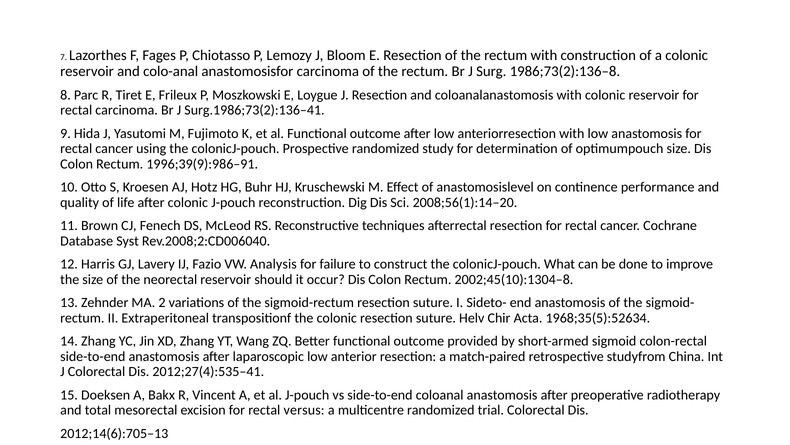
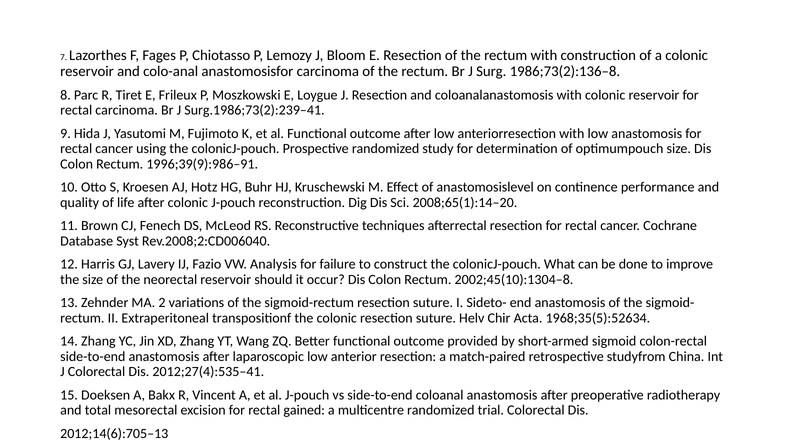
Surg.1986;73(2):136–41: Surg.1986;73(2):136–41 -> Surg.1986;73(2):239–41 (254, 110)
2008;56(1):14–20: 2008;56(1):14–20 -> 2008;65(1):14–20 (465, 202)
versus: versus -> gained (304, 410)
